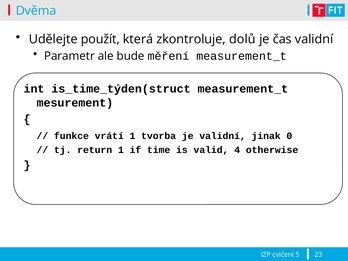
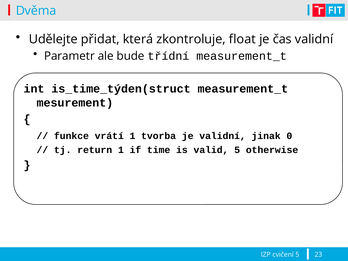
použít: použít -> přidat (100, 39)
dolů: dolů -> float (242, 39)
měření: měření -> třídní (168, 56)
valid 4: 4 -> 5 (237, 150)
